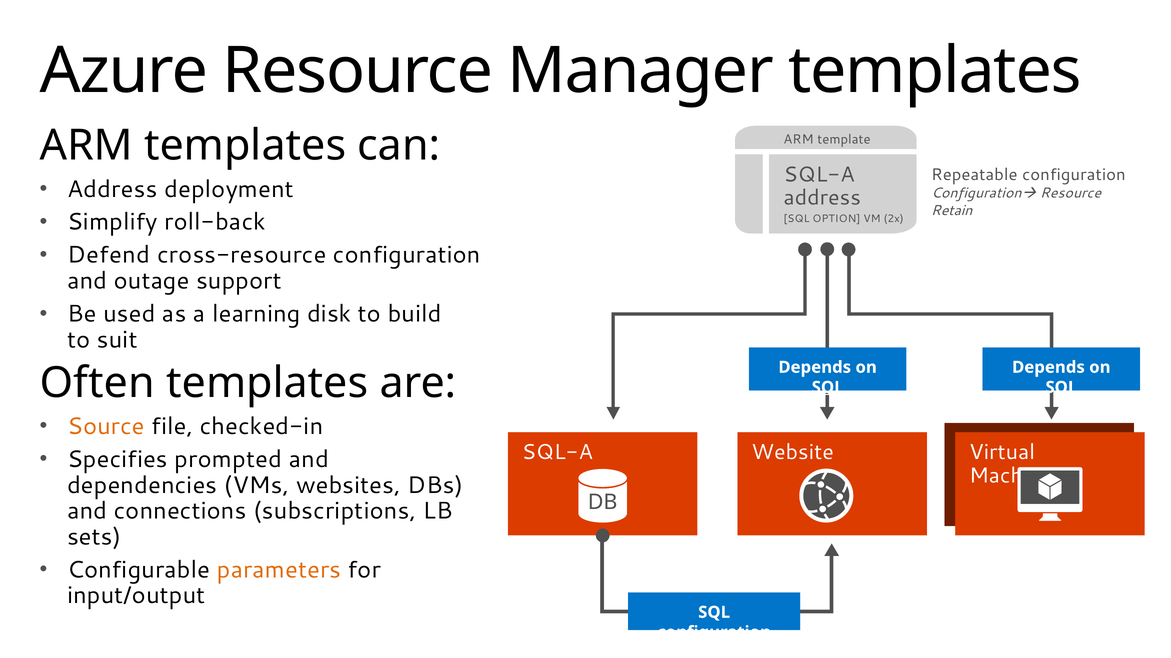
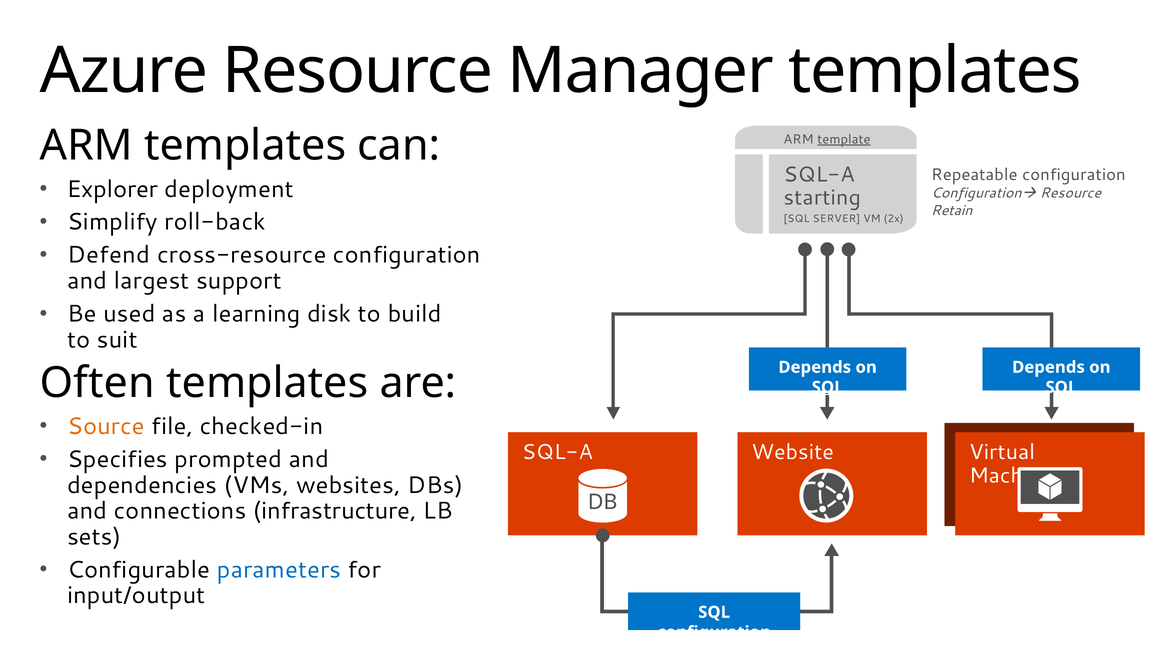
template underline: none -> present (844, 139)
Address: Address -> Explorer (113, 189)
address: address -> starting (822, 198)
OPTION: OPTION -> SERVER (836, 219)
outage: outage -> largest (152, 281)
subscriptions: subscriptions -> infrastructure (335, 511)
parameters colour: orange -> blue (279, 570)
